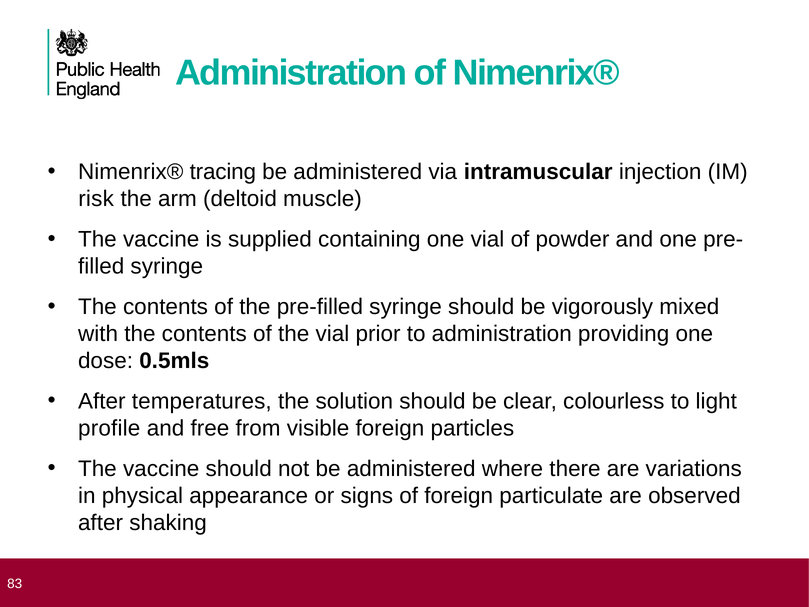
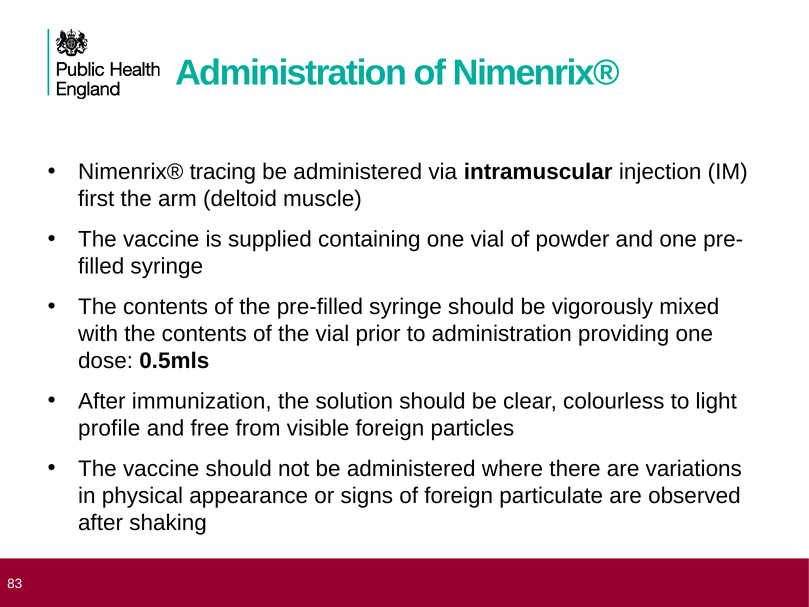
risk: risk -> first (96, 199)
temperatures: temperatures -> immunization (202, 401)
